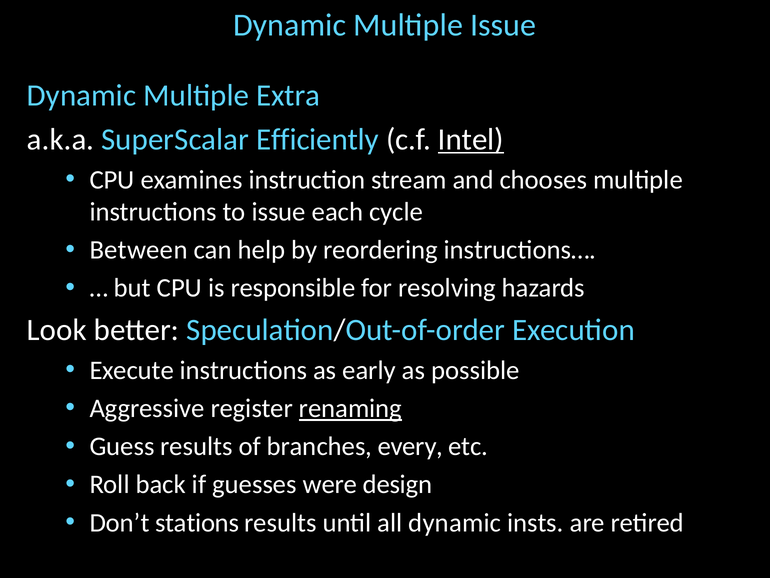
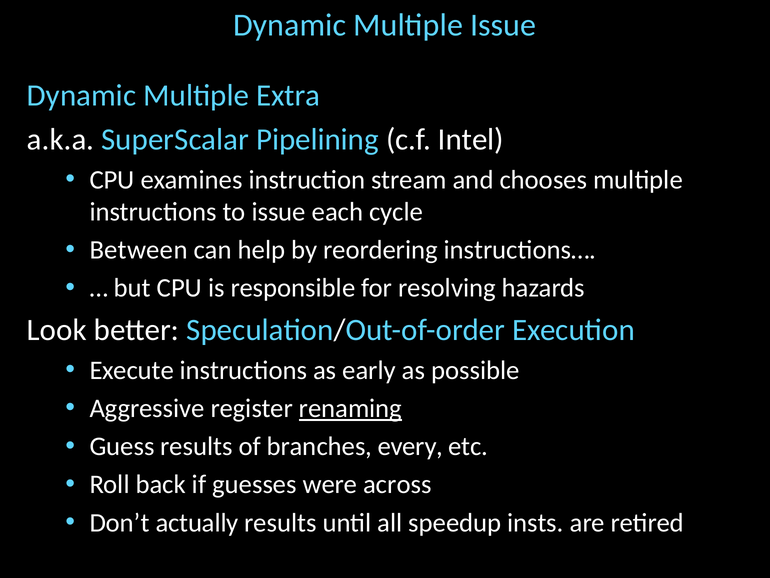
Efficiently: Efficiently -> Pipelining (317, 139)
Intel underline: present -> none (471, 139)
design: design -> across (397, 484)
stations: stations -> actually (197, 522)
all dynamic: dynamic -> speedup (455, 522)
